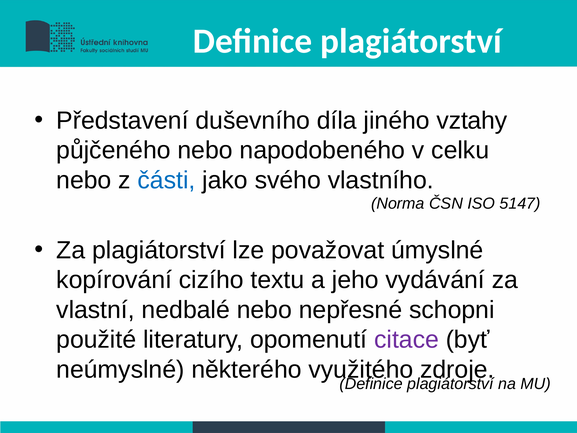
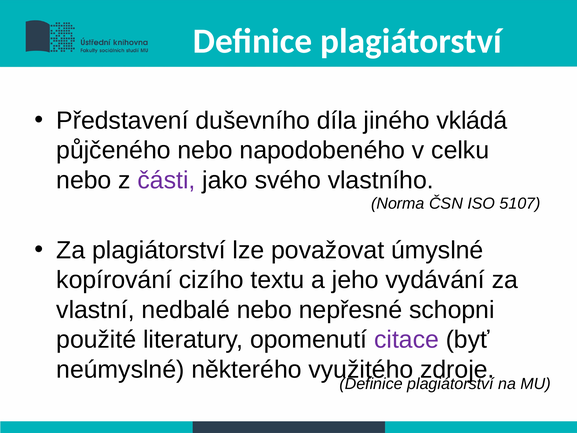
vztahy: vztahy -> vkládá (472, 121)
části colour: blue -> purple (166, 180)
5147: 5147 -> 5107 (520, 203)
